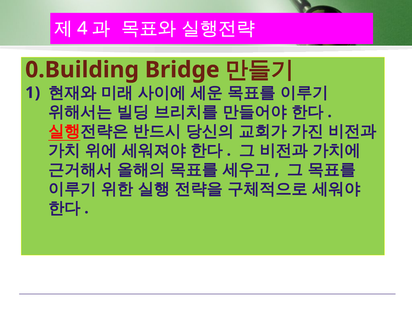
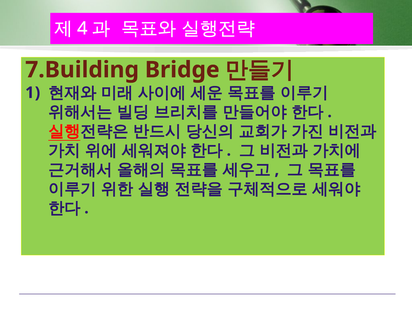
0.Building: 0.Building -> 7.Building (82, 70)
